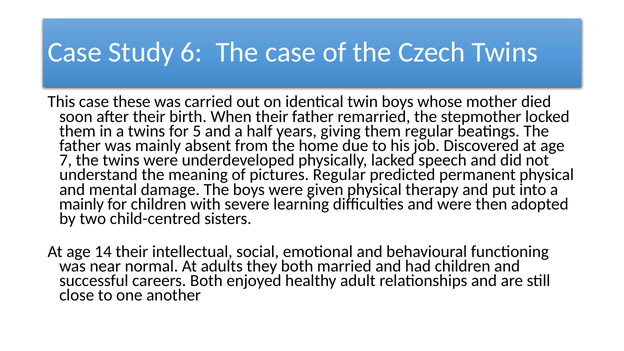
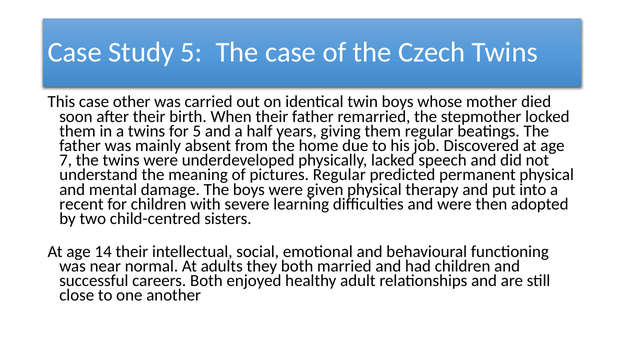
Study 6: 6 -> 5 (192, 52)
these: these -> other (132, 102)
mainly: mainly -> recent (81, 204)
